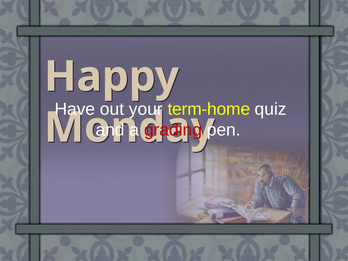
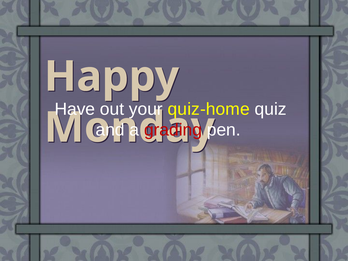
term-home: term-home -> quiz-home (209, 109)
